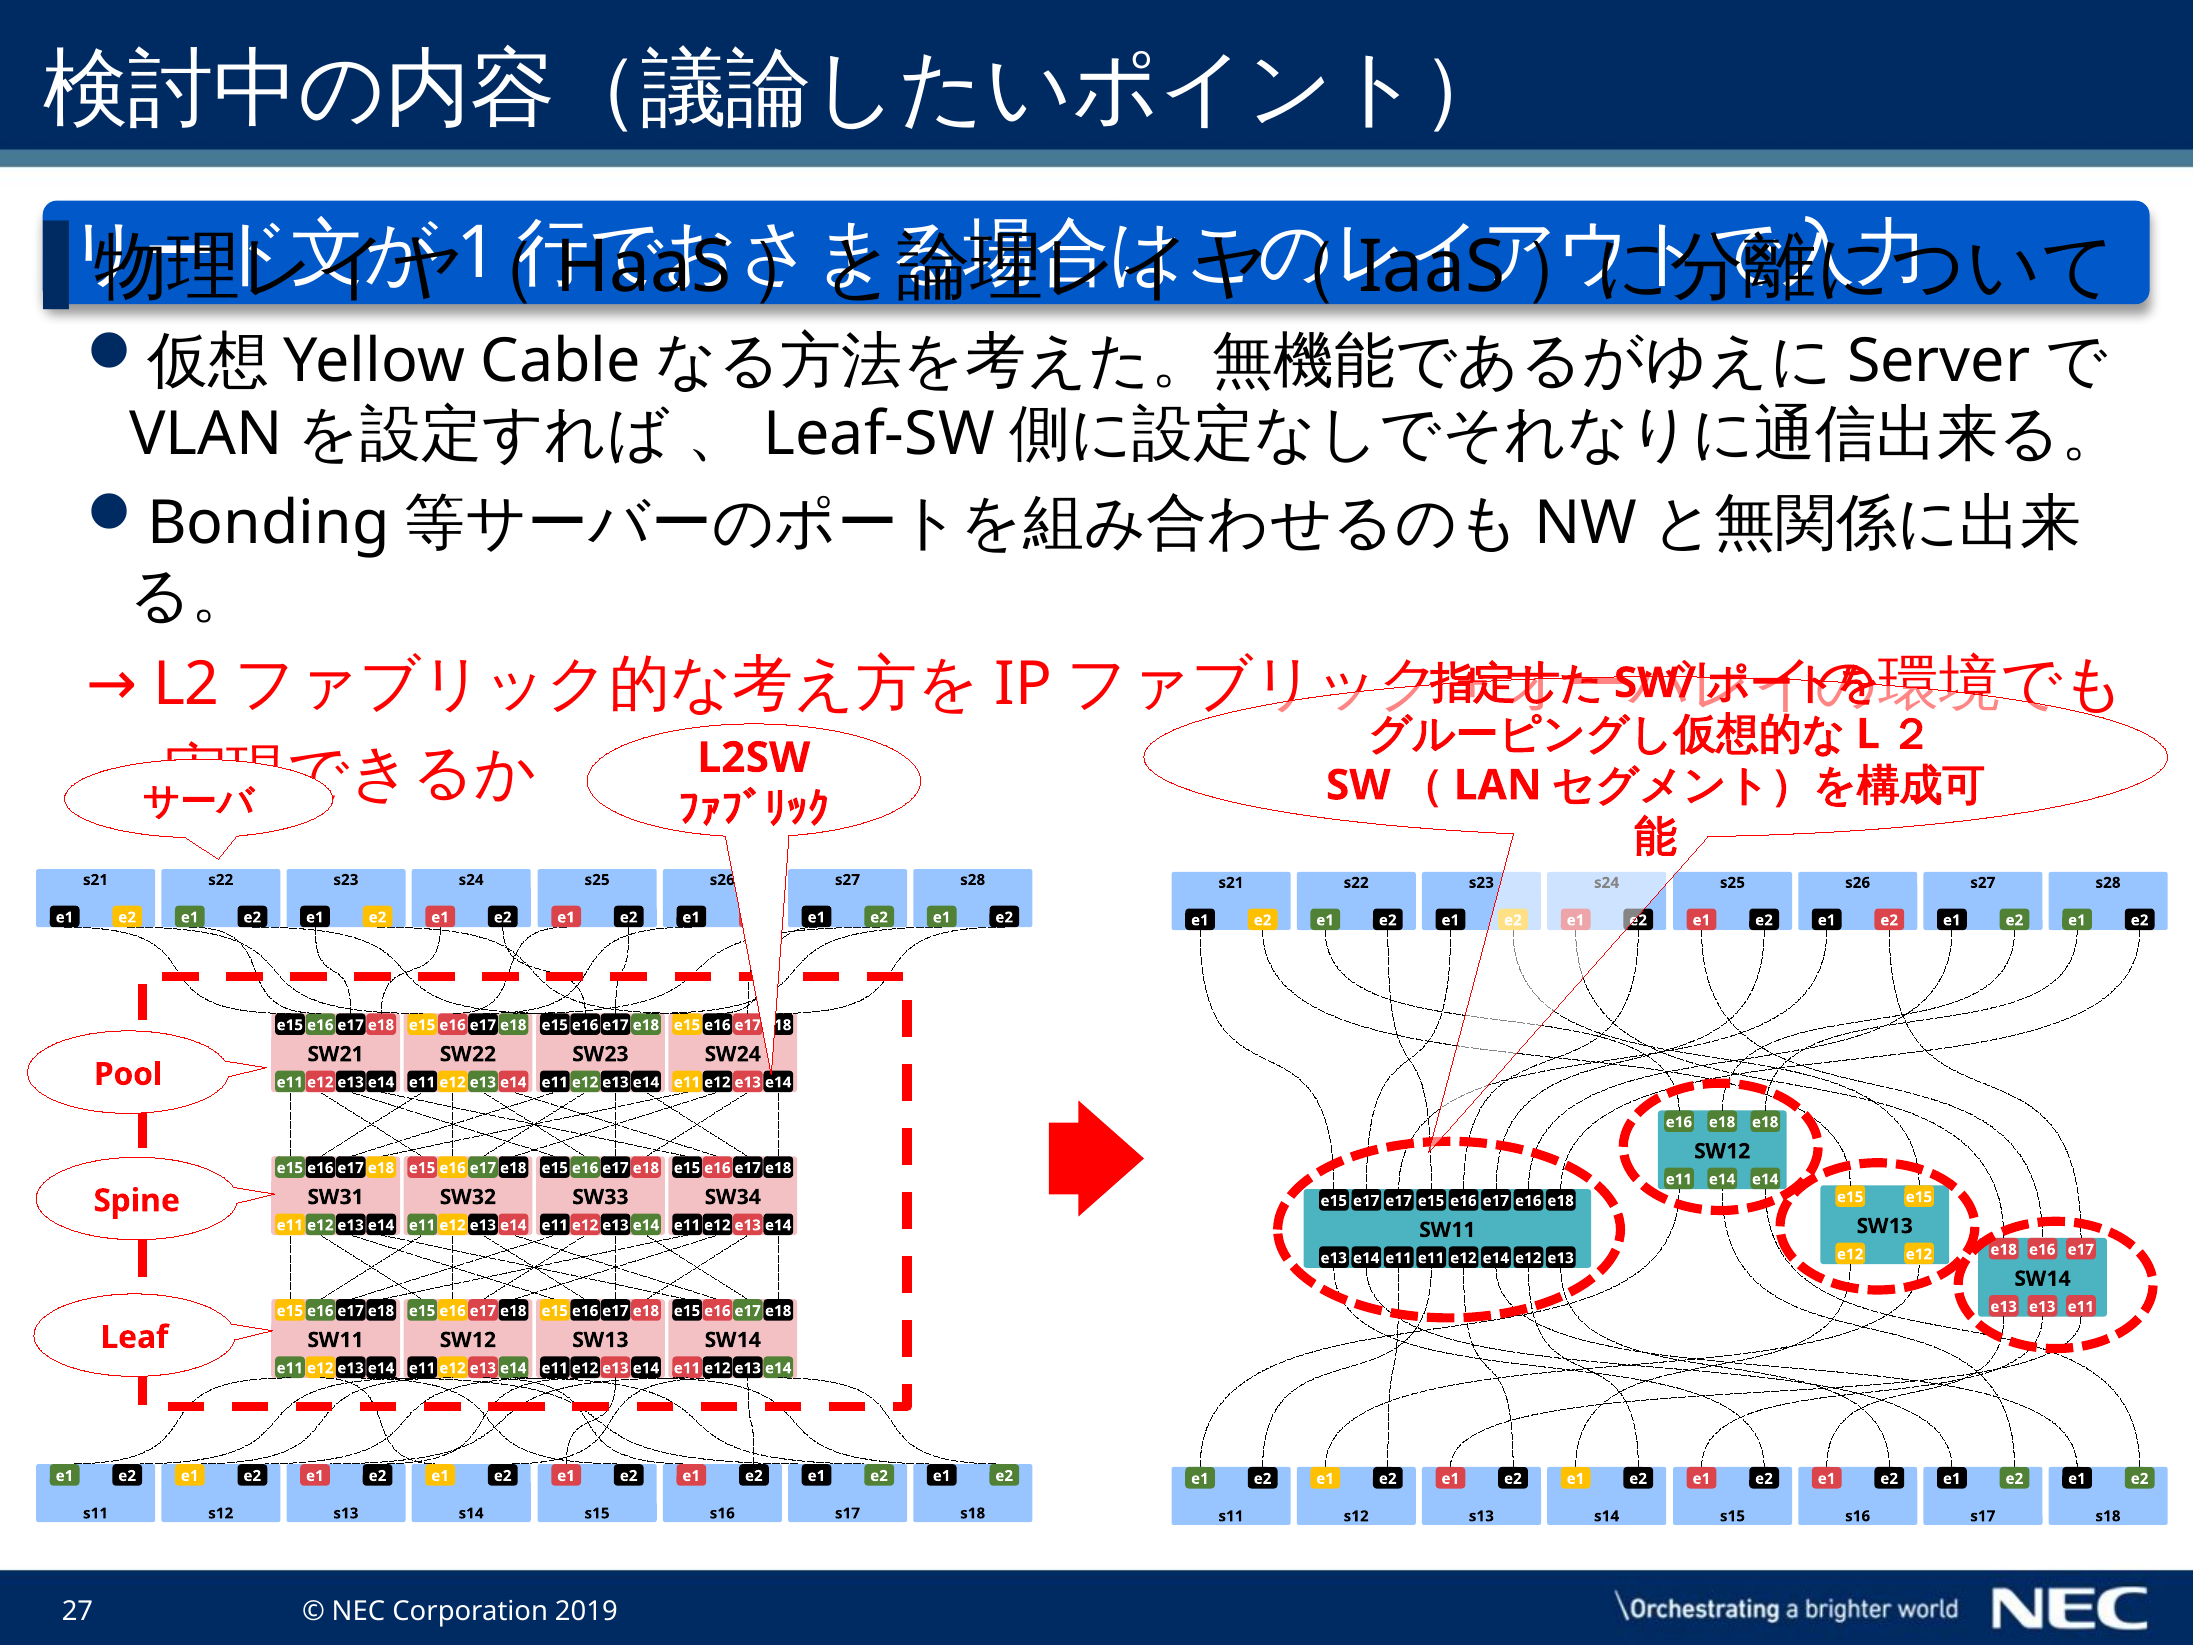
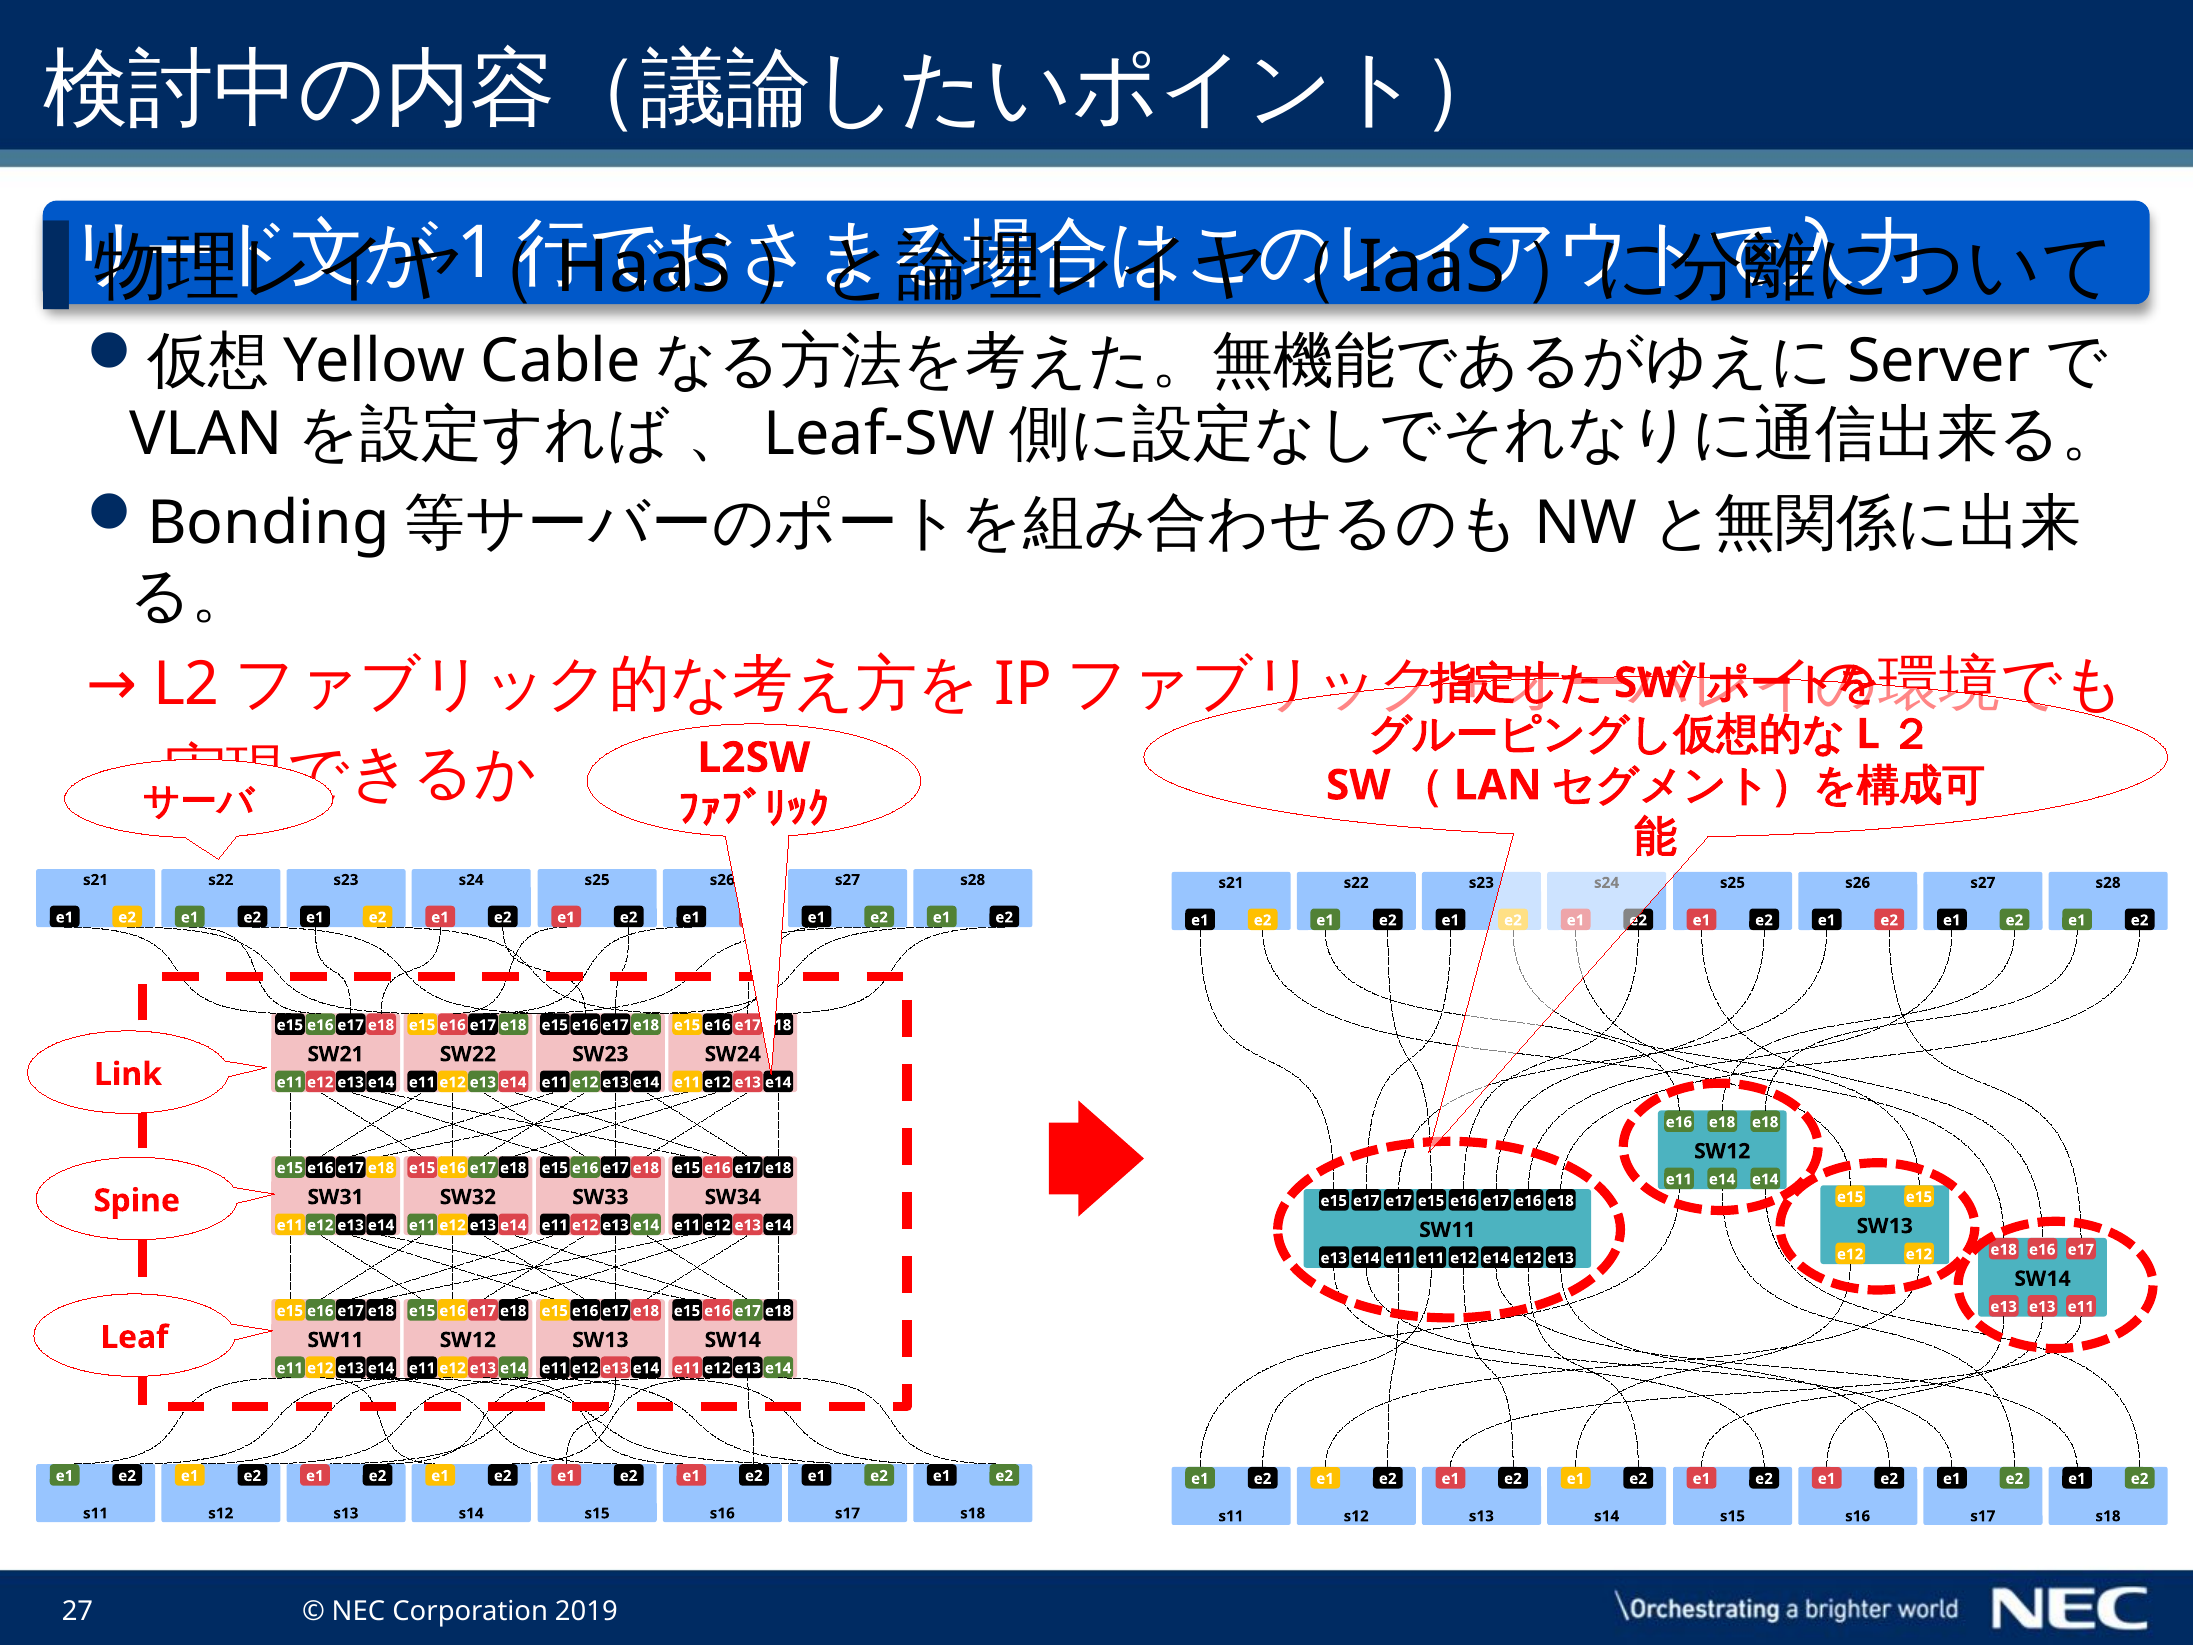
Pool: Pool -> Link (128, 1074)
